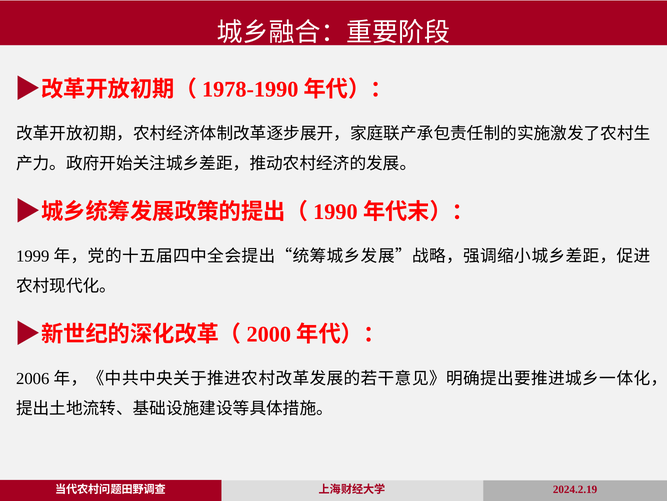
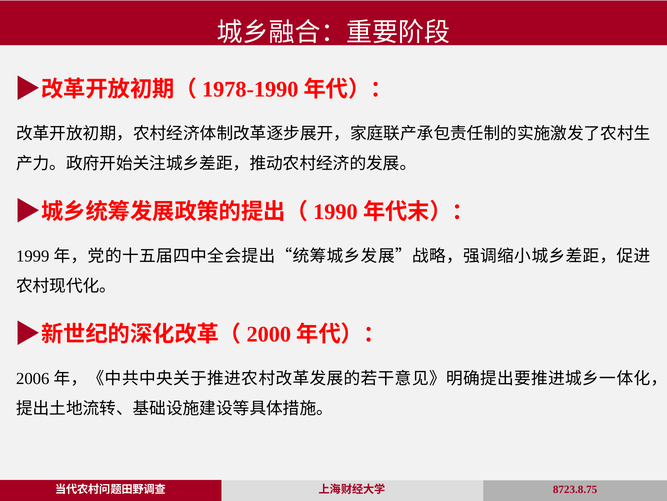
2024.2.19: 2024.2.19 -> 8723.8.75 (575, 489)
